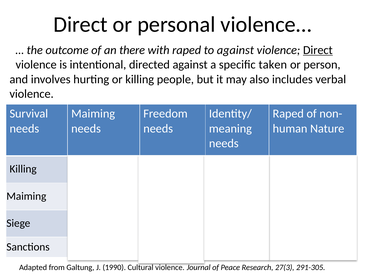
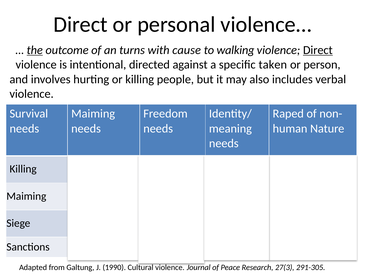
the underline: none -> present (35, 50)
there: there -> turns (132, 50)
with raped: raped -> cause (187, 50)
to against: against -> walking (236, 50)
